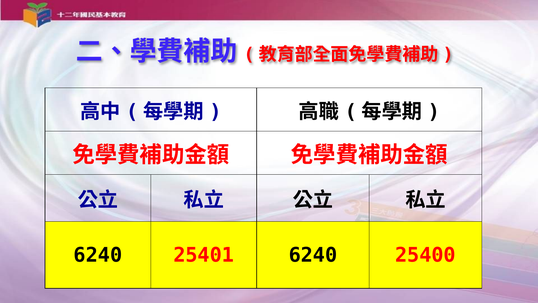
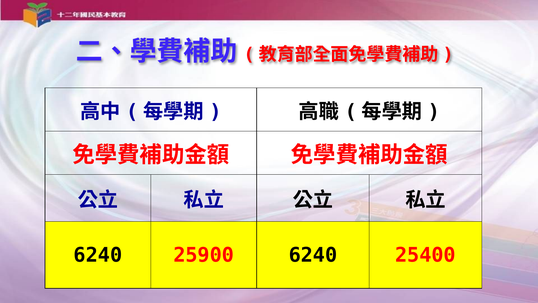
25401: 25401 -> 25900 (204, 255)
